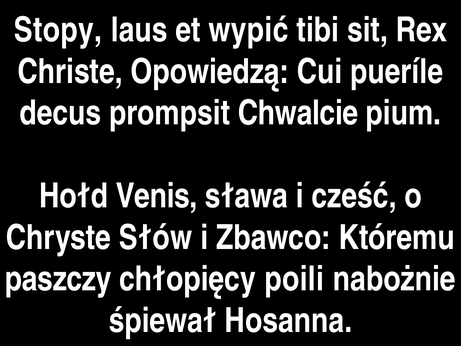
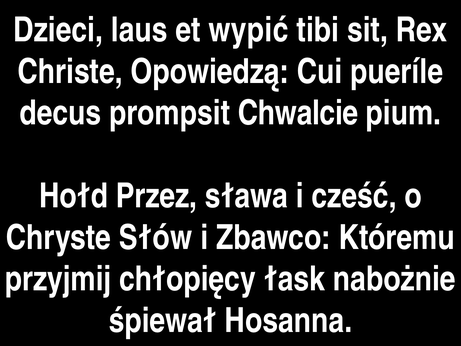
Stopy: Stopy -> Dzieci (58, 30)
Venis: Venis -> Przez (156, 196)
paszczy: paszczy -> przyjmij (58, 279)
poili: poili -> łask (294, 279)
